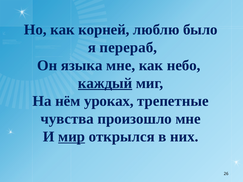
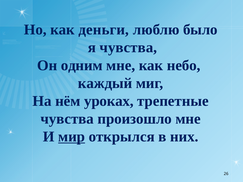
корней: корней -> деньги (104, 30)
я перераб: перераб -> чувства (128, 48)
языка: языка -> одним (82, 65)
каждый underline: present -> none (105, 83)
